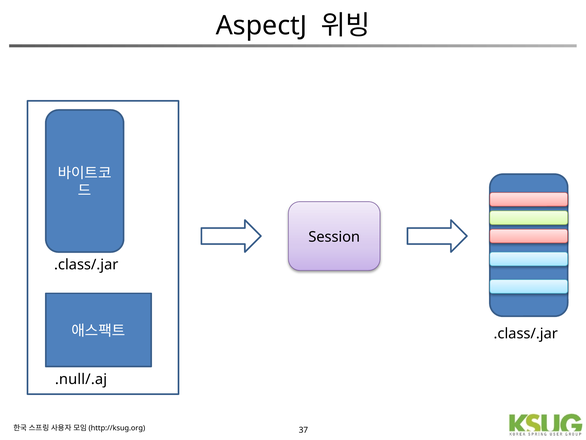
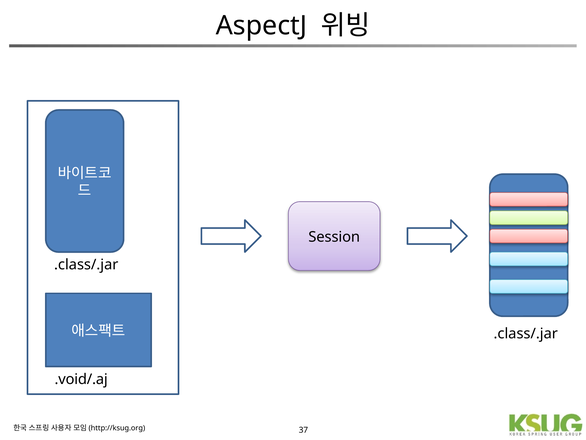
.null/.aj: .null/.aj -> .void/.aj (81, 379)
